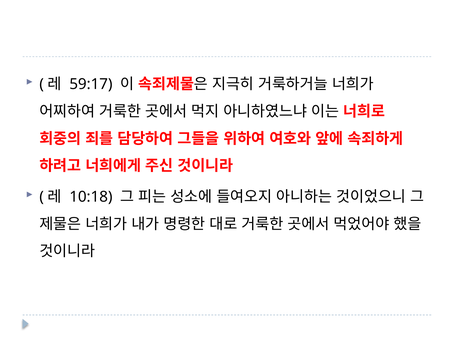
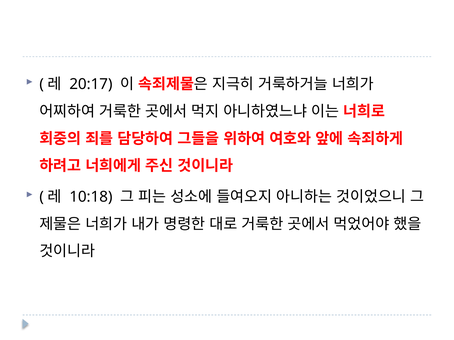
59:17: 59:17 -> 20:17 (91, 84)
